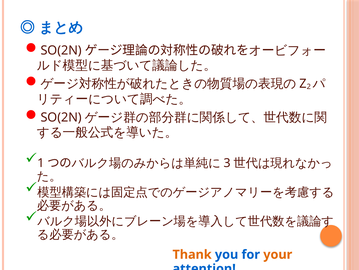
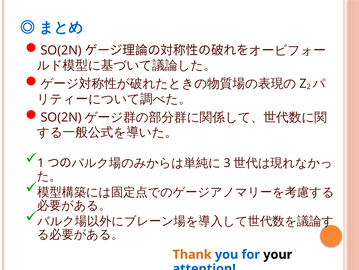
your colour: orange -> black (278, 254)
